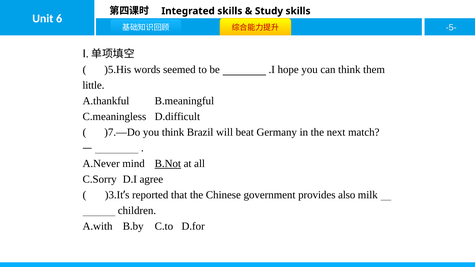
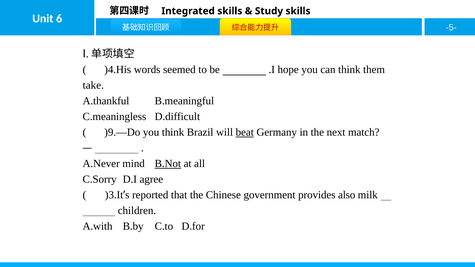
)5.His: )5.His -> )4.His (118, 70)
little: little -> take (93, 85)
)7.—Do: )7.—Do -> )9.—Do (122, 132)
beat underline: none -> present (245, 132)
